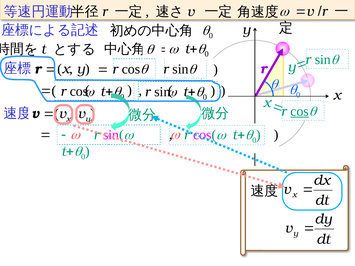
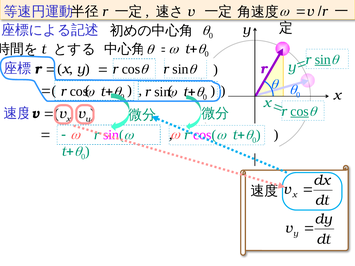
sin underline: none -> present (323, 60)
